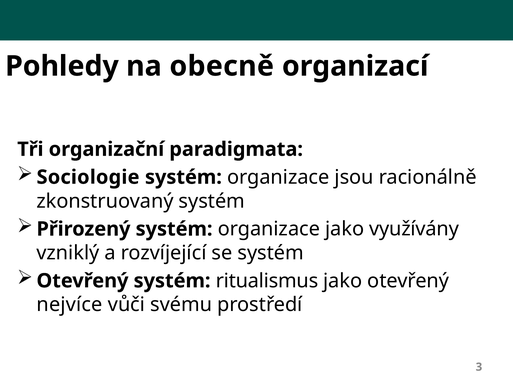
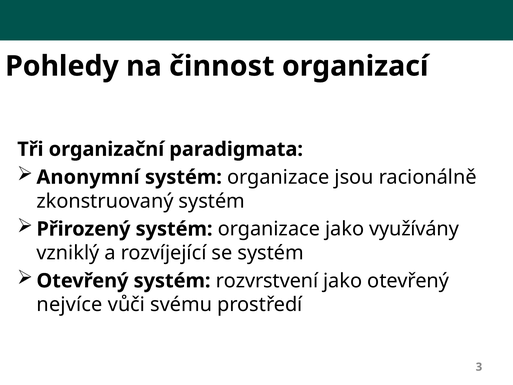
obecně: obecně -> činnost (222, 66)
Sociologie: Sociologie -> Anonymní (88, 177)
ritualismus: ritualismus -> rozvrstvení (267, 281)
